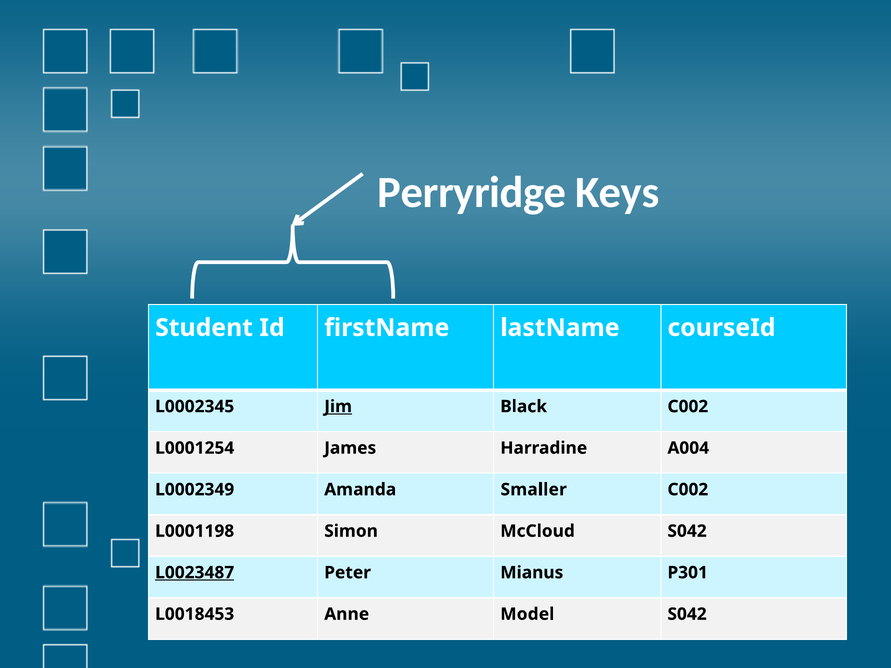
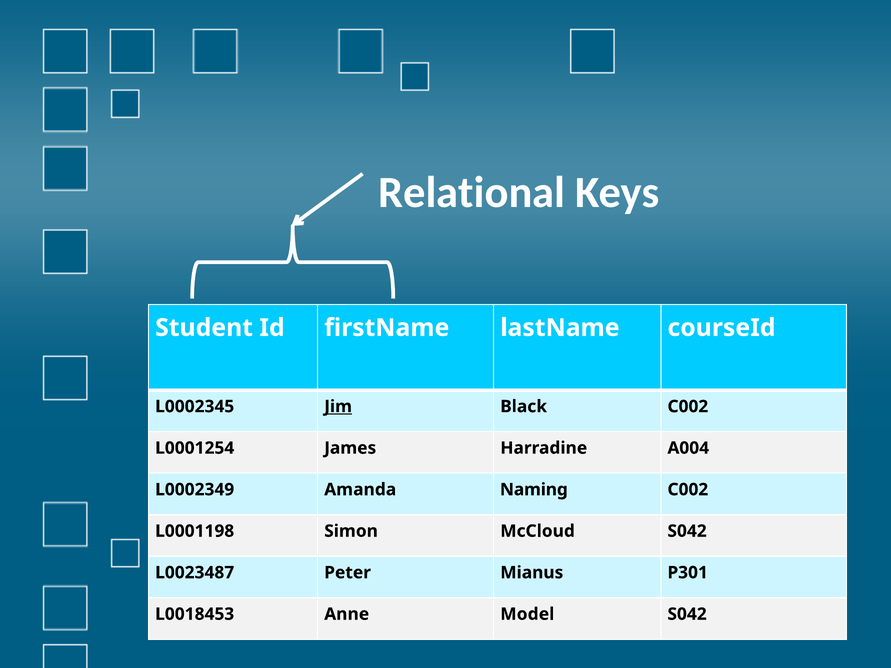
Perryridge: Perryridge -> Relational (472, 192)
Smaller: Smaller -> Naming (534, 490)
L0023487 underline: present -> none (195, 573)
